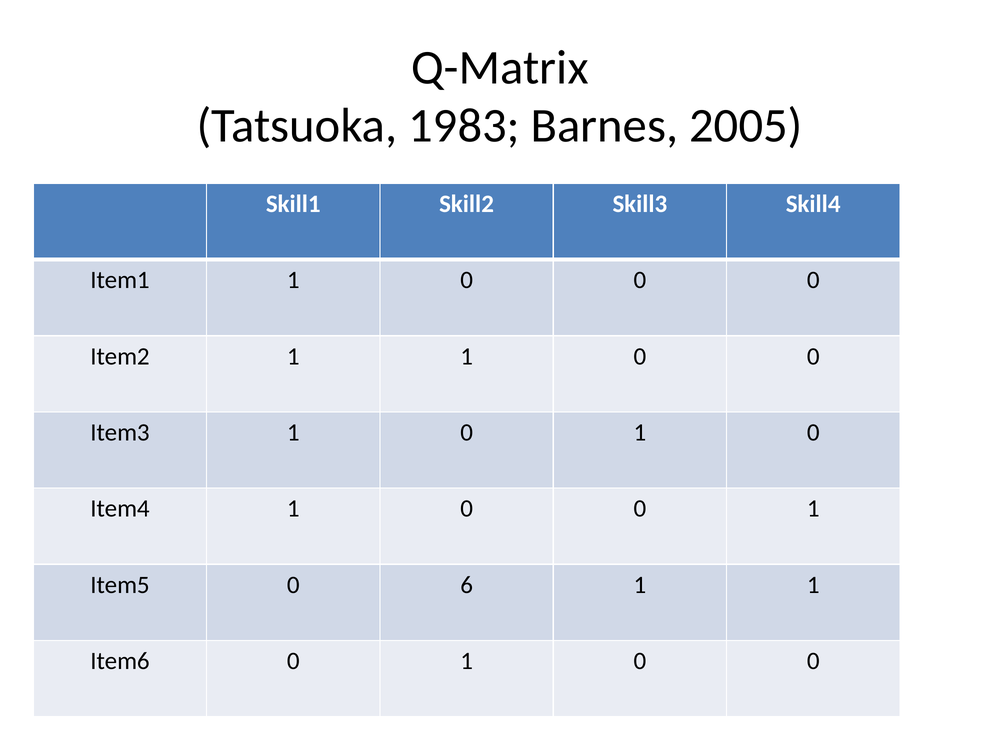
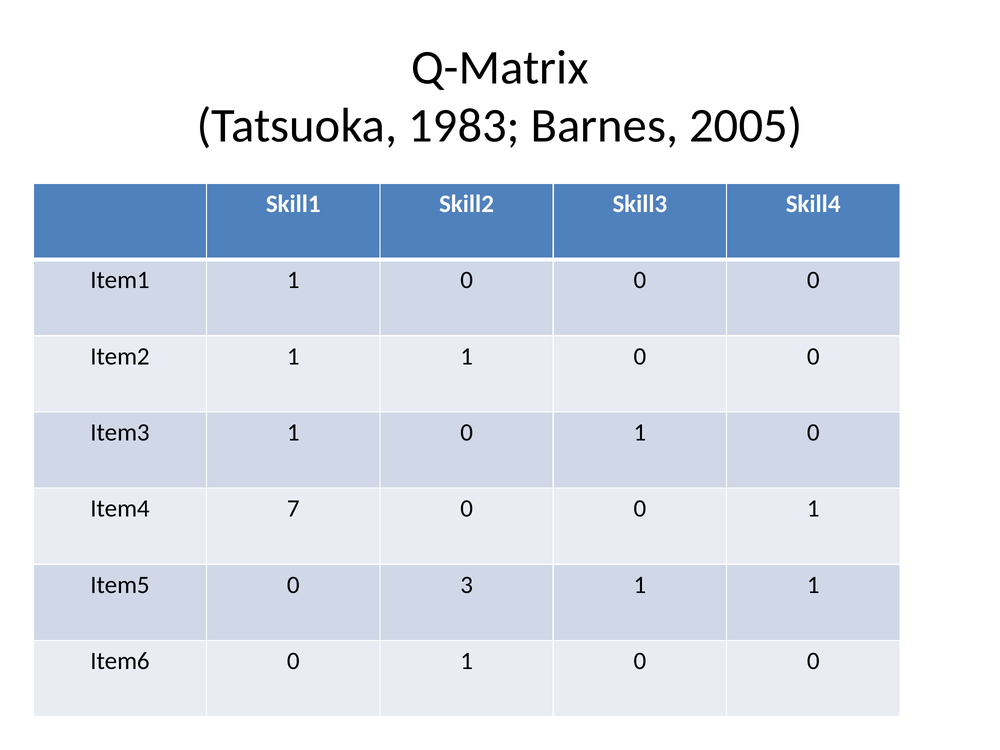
Item4 1: 1 -> 7 (293, 509)
6: 6 -> 3 (467, 585)
